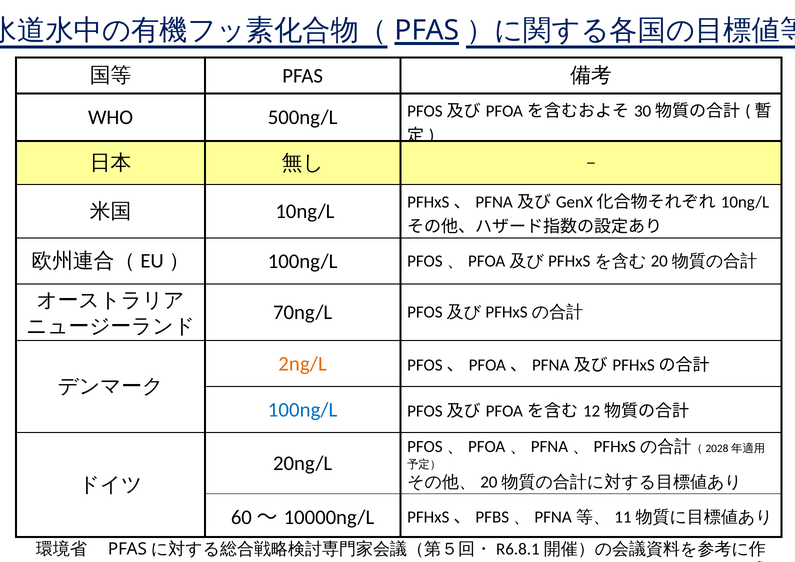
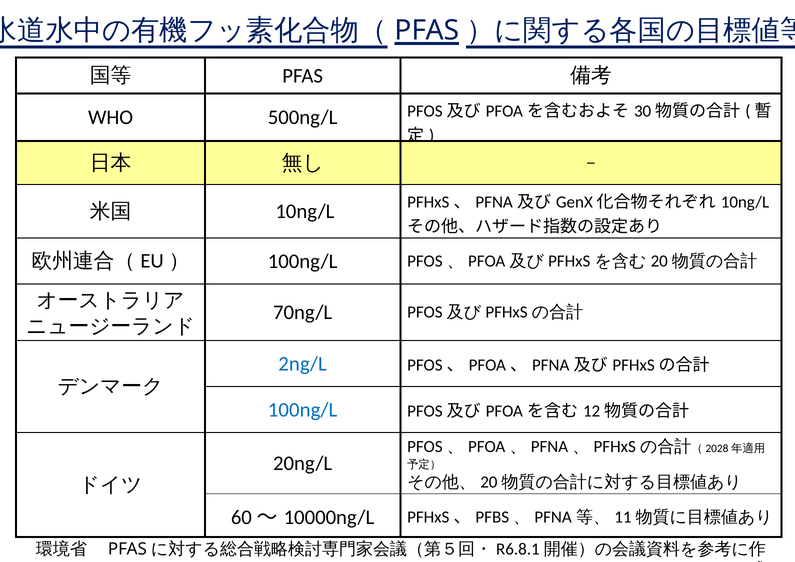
2ng/L colour: orange -> blue (303, 364)
